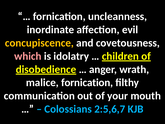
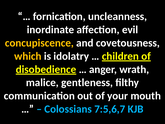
which colour: pink -> yellow (28, 56)
malice fornication: fornication -> gentleness (87, 82)
2:5,6,7: 2:5,6,7 -> 7:5,6,7 (110, 109)
